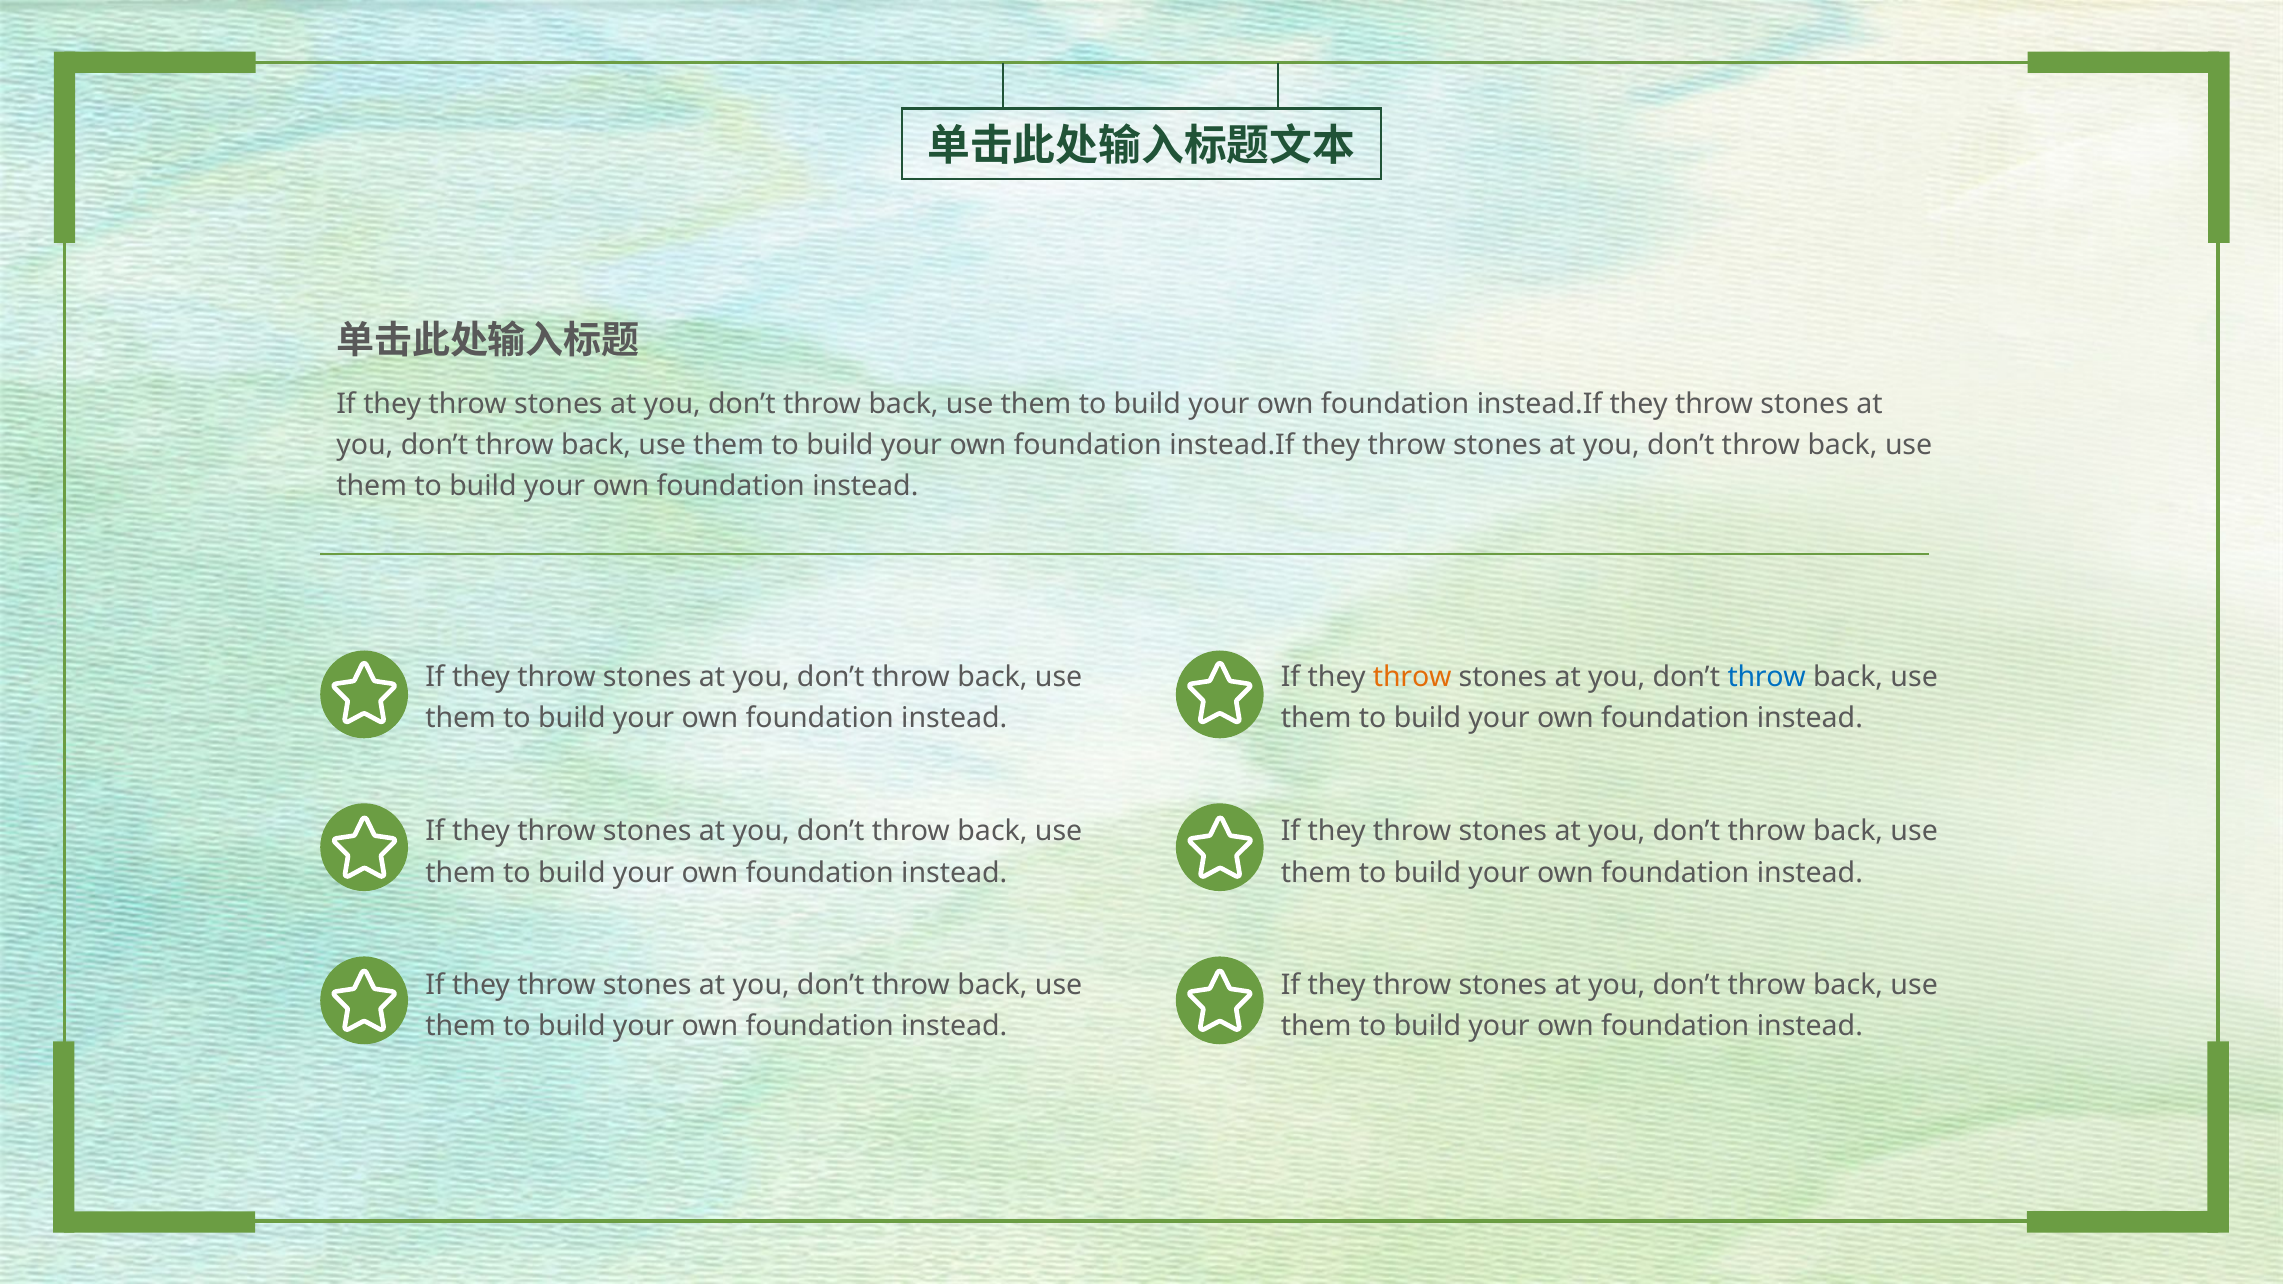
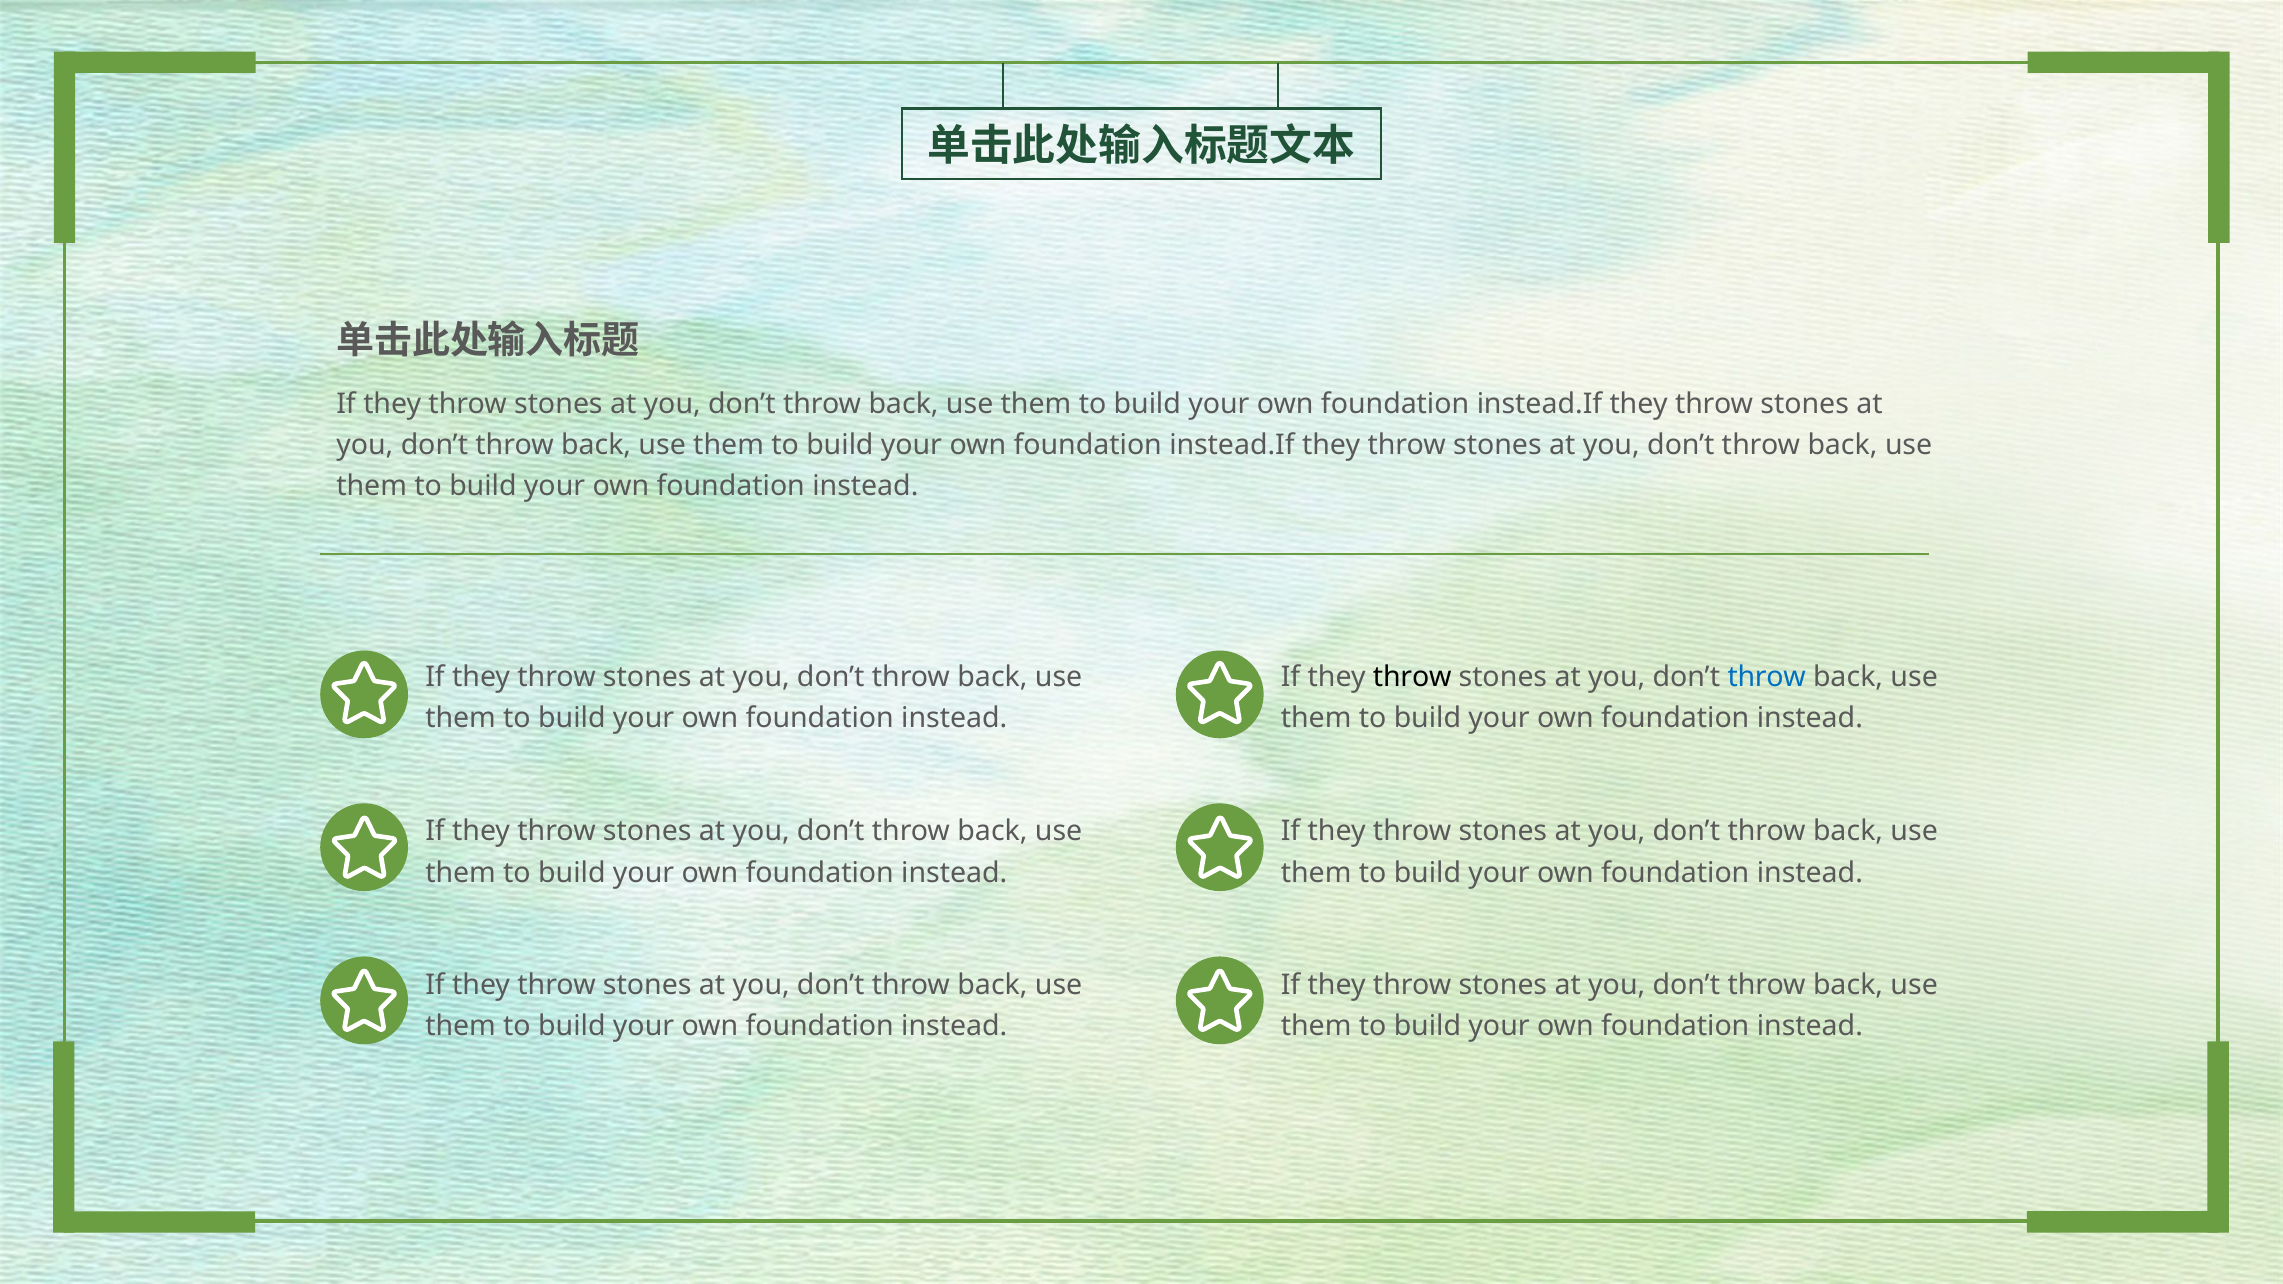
throw colour: orange -> black (1412, 677)
